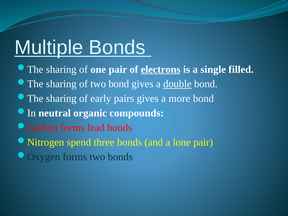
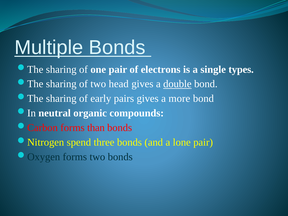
electrons underline: present -> none (161, 69)
filled: filled -> types (241, 69)
two bond: bond -> head (119, 84)
lead: lead -> than (96, 128)
